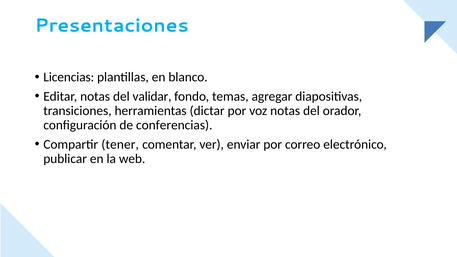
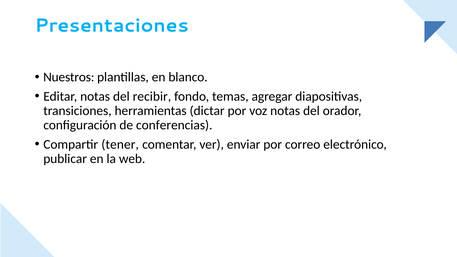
Licencias: Licencias -> Nuestros (69, 77)
validar: validar -> recibir (152, 96)
